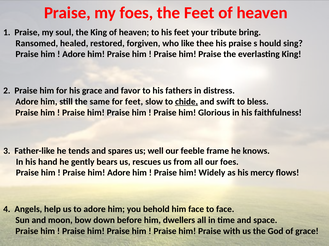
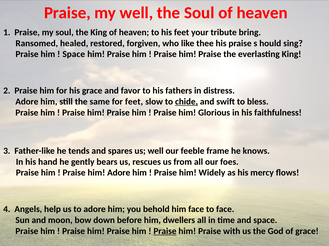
my foes: foes -> well (136, 13)
the Feet: Feet -> Soul (199, 13)
Adore: Adore -> Space (74, 54)
Praise underline: none -> present (165, 232)
